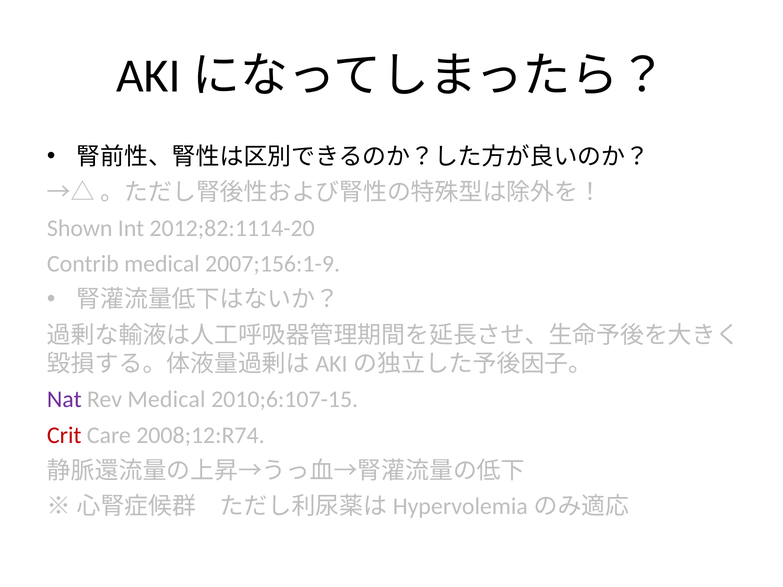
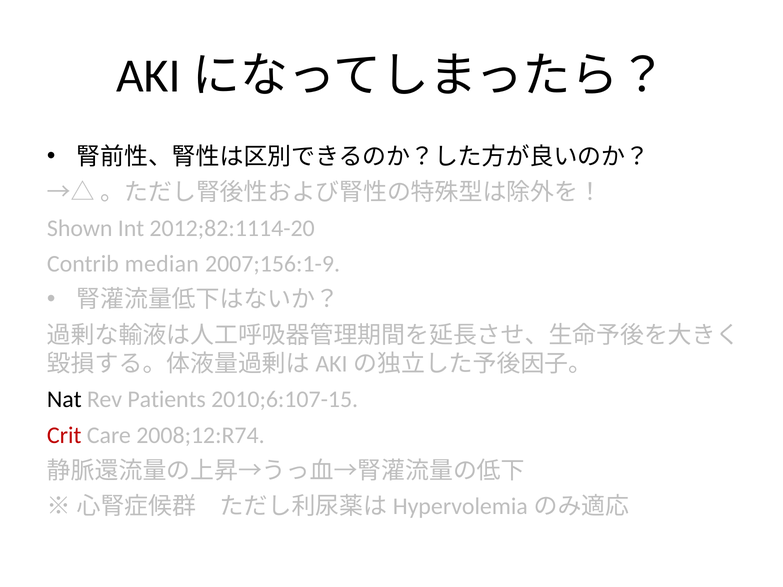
Contrib medical: medical -> median (162, 264)
Nat colour: purple -> black (64, 400)
Rev Medical: Medical -> Patients (167, 400)
